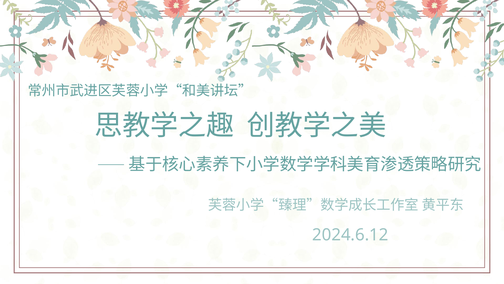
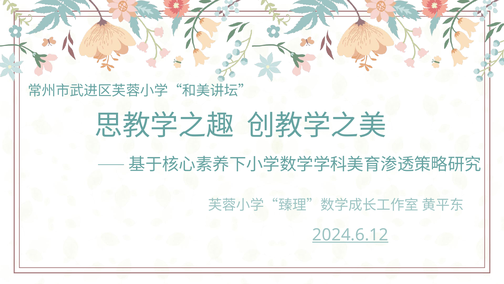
2024.6.12 underline: none -> present (350, 235)
